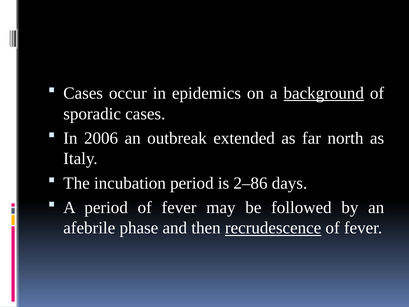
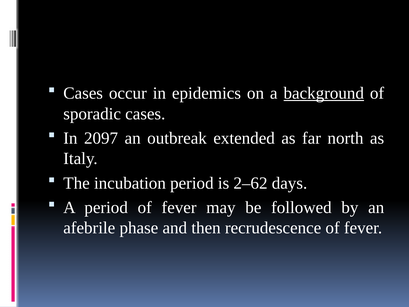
2006: 2006 -> 2097 (101, 138)
2–86: 2–86 -> 2–62 (250, 183)
recrudescence underline: present -> none (273, 228)
